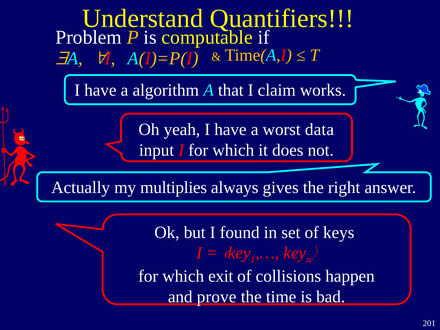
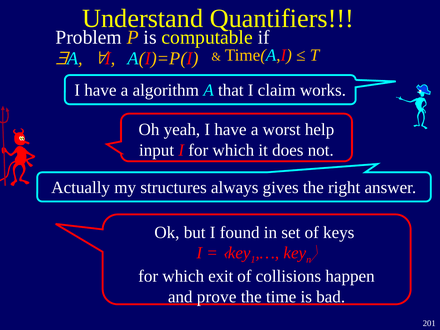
data: data -> help (320, 130)
multiplies: multiplies -> structures (174, 187)
